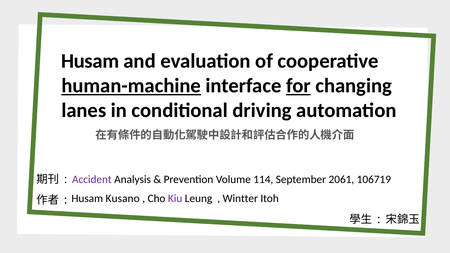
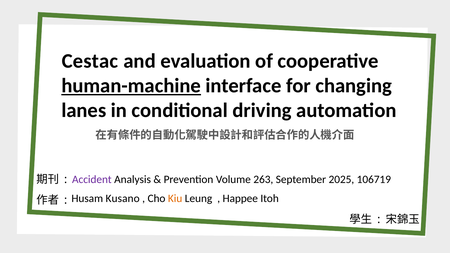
Husam: Husam -> Cestac (90, 61)
for underline: present -> none (298, 86)
114: 114 -> 263 (263, 179)
2061: 2061 -> 2025 (341, 179)
Kiu colour: purple -> orange (175, 198)
Wintter: Wintter -> Happee (240, 198)
